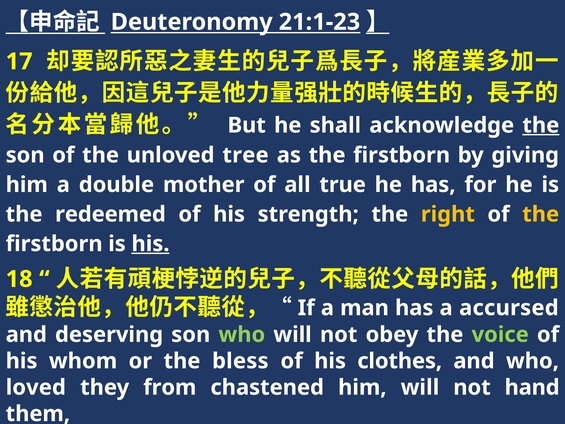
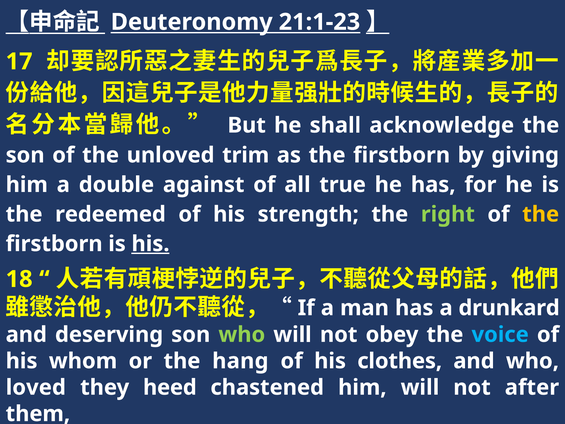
the underline: present -> none (541, 125)
tree: tree -> trim (246, 155)
mother: mother -> against (204, 185)
right colour: yellow -> light green (448, 214)
accursed: accursed -> drunkard (509, 308)
voice colour: light green -> light blue (500, 334)
bless: bless -> hang (240, 361)
from: from -> heed (170, 387)
hand: hand -> after (532, 387)
